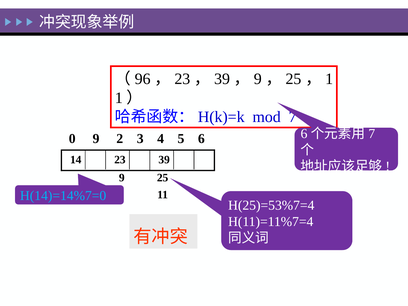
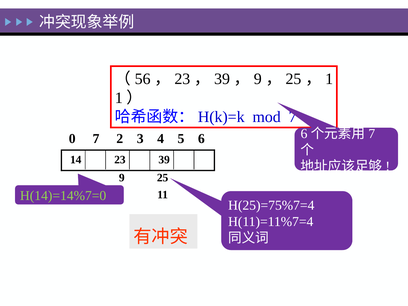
96: 96 -> 56 (143, 79)
0 9: 9 -> 7 (96, 139)
H(14)=14%7=0 colour: light blue -> light green (63, 196)
H(25)=53%7=4: H(25)=53%7=4 -> H(25)=75%7=4 (271, 205)
